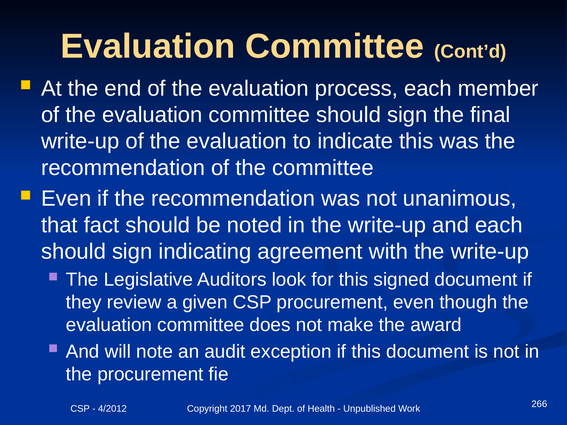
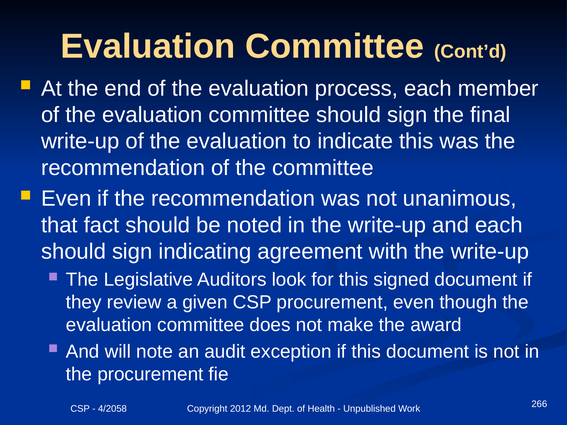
4/2012: 4/2012 -> 4/2058 (112, 409)
2017: 2017 -> 2012 (241, 409)
